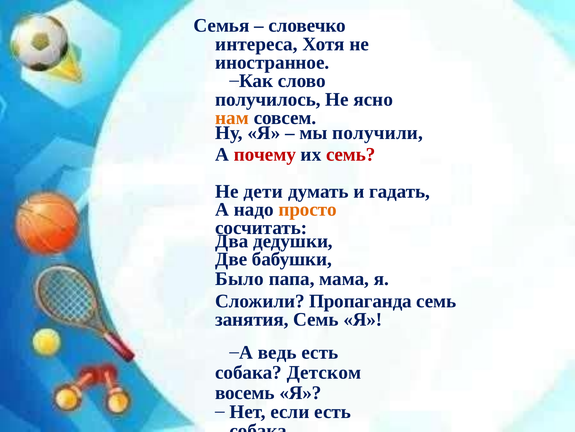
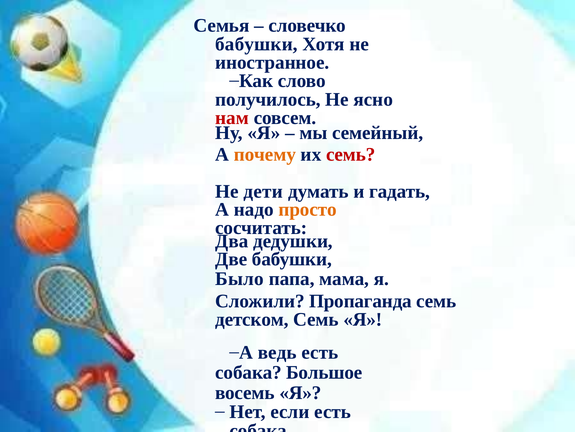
интереса: интереса -> бабушки (256, 44)
нам colour: orange -> red (232, 118)
получили: получили -> семейный (378, 133)
почему colour: red -> orange (265, 154)
занятия: занятия -> детском (252, 319)
Детском: Детском -> Большое (324, 372)
